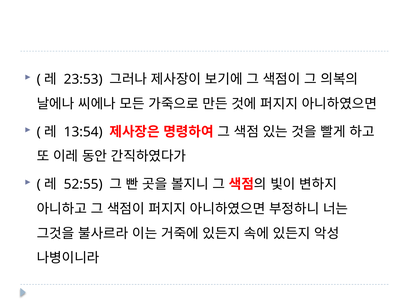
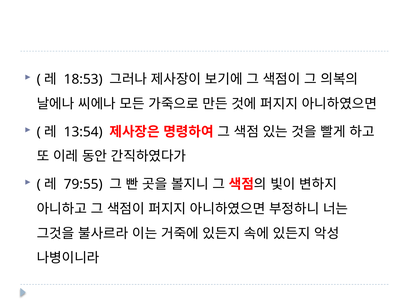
23:53: 23:53 -> 18:53 (83, 79)
52:55: 52:55 -> 79:55 (83, 184)
